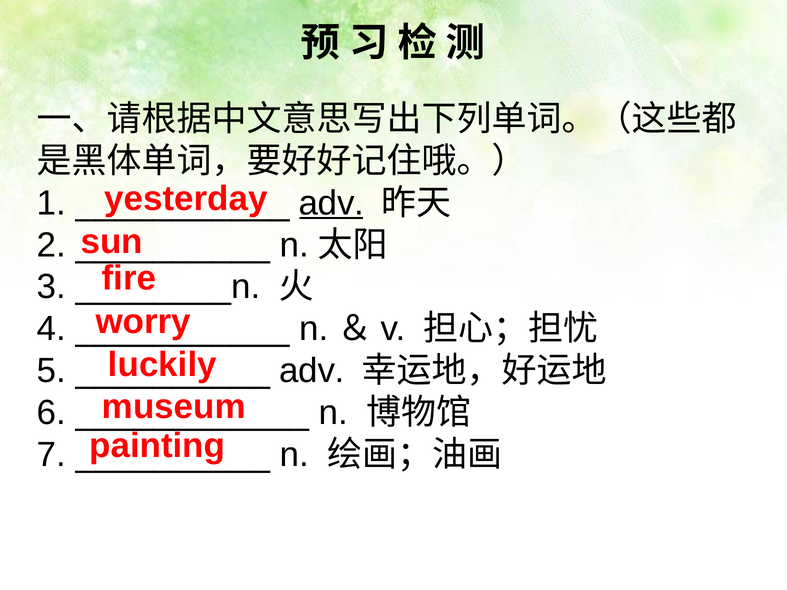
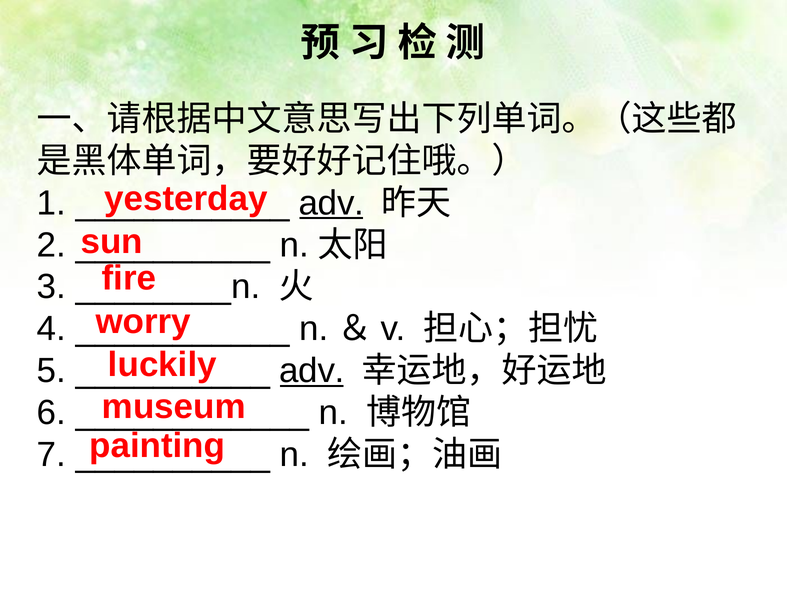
adv underline: none -> present (312, 371)
